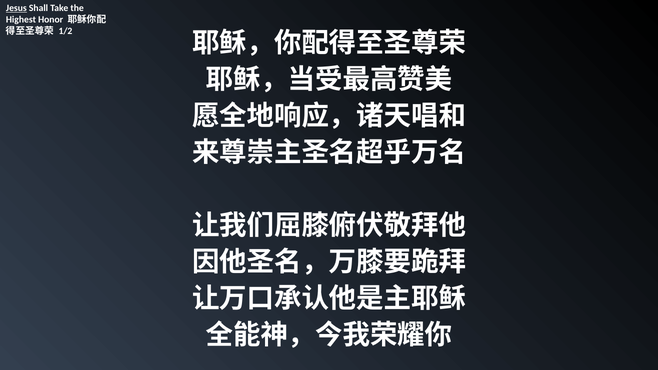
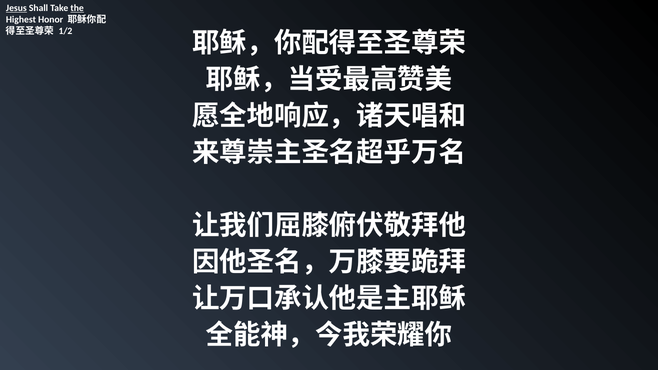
the underline: none -> present (77, 8)
